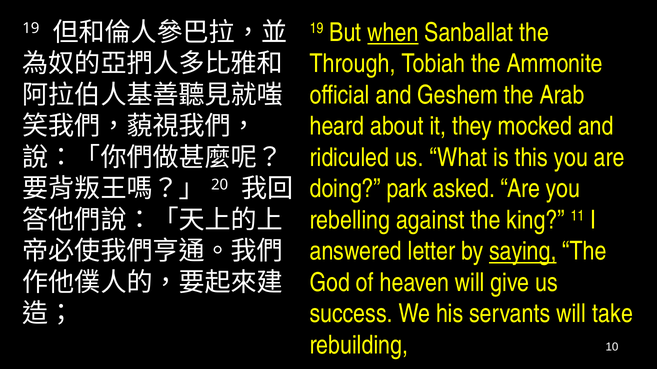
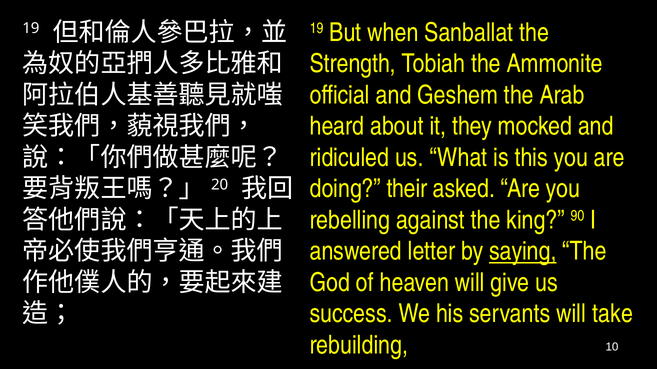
when underline: present -> none (393, 33)
Through: Through -> Strength (353, 64)
park: park -> their (407, 189)
11: 11 -> 90 (577, 216)
